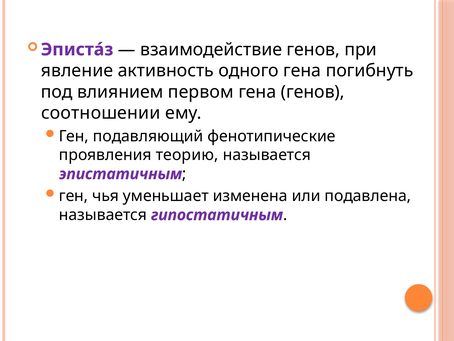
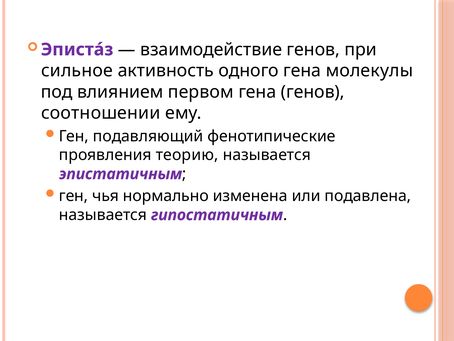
явление: явление -> сильное (77, 71)
погибнуть: погибнуть -> молекулы (369, 71)
уменьшает: уменьшает -> нормально (166, 196)
